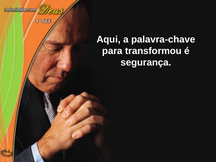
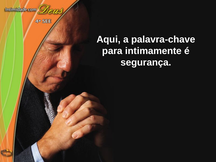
transformou: transformou -> intimamente (153, 51)
